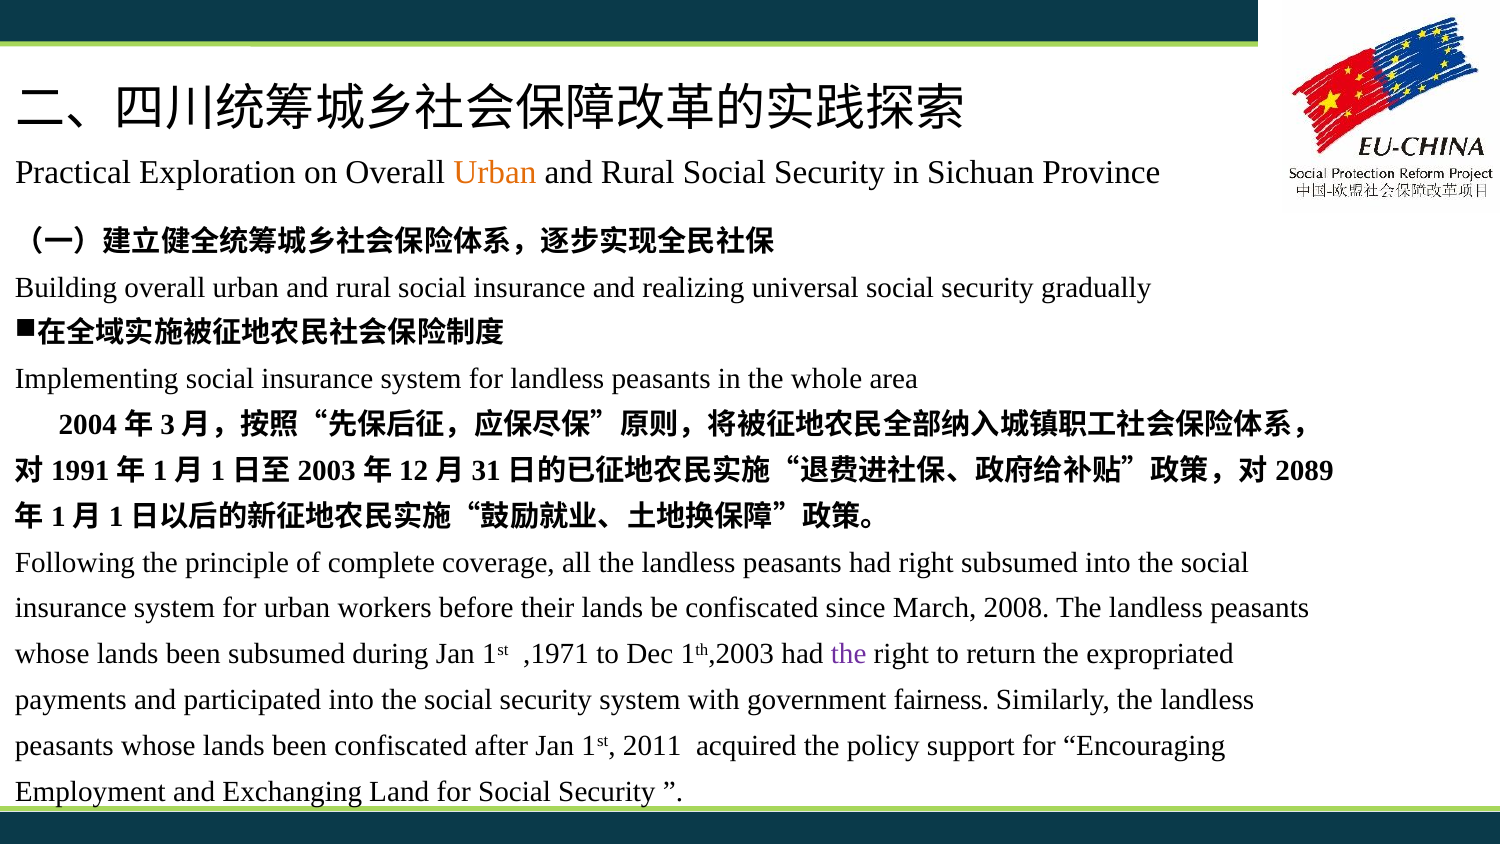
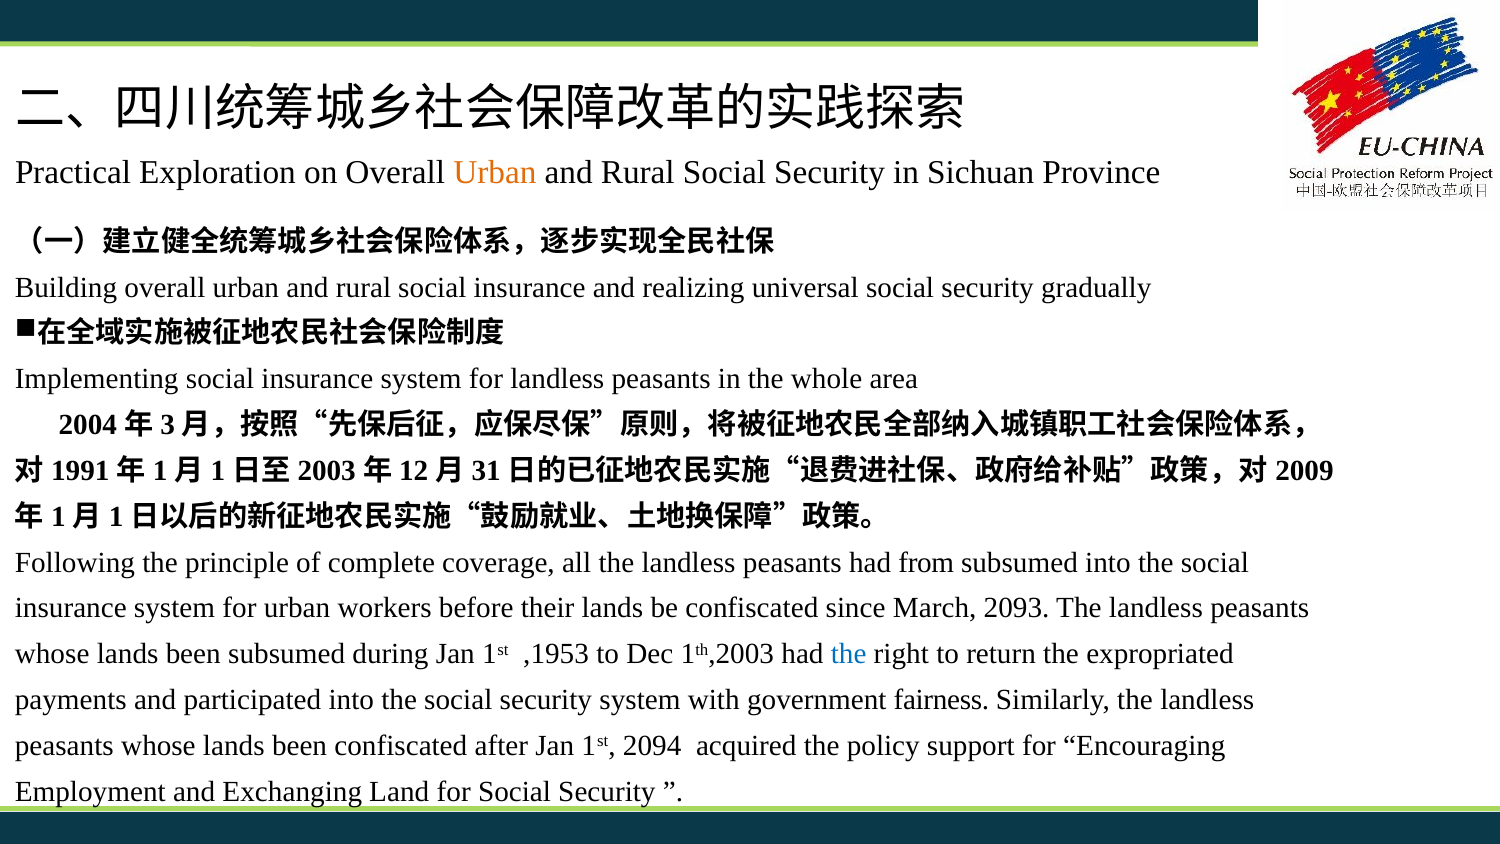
2089: 2089 -> 2009 (1304, 471)
had right: right -> from (926, 562)
2008: 2008 -> 2093 (1017, 608)
,1971: ,1971 -> ,1953 (556, 654)
the colour: purple -> blue (849, 654)
2011: 2011 -> 2094 (652, 746)
